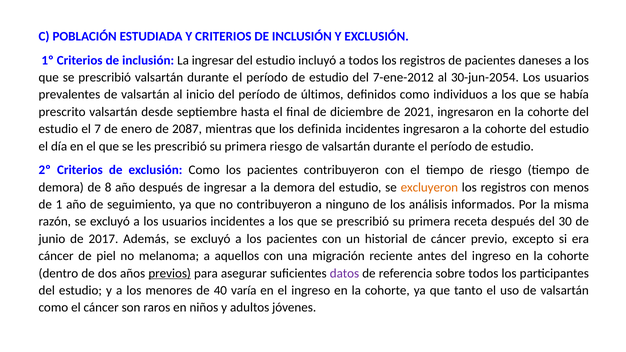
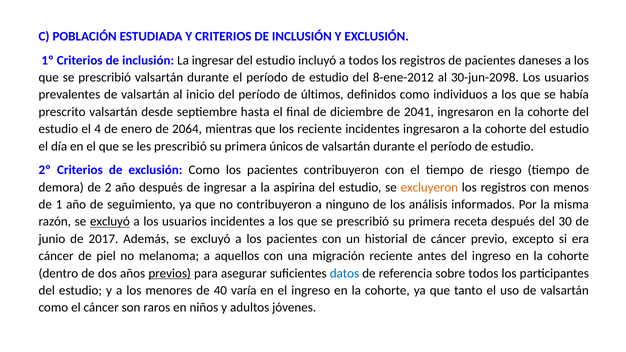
7-ene-2012: 7-ene-2012 -> 8-ene-2012 (403, 78)
30-jun-2054: 30-jun-2054 -> 30-jun-2098 (485, 78)
2021: 2021 -> 2041 (419, 112)
7: 7 -> 4 (98, 129)
2087: 2087 -> 2064 (187, 129)
los definida: definida -> reciente (320, 129)
primera riesgo: riesgo -> únicos (286, 146)
8: 8 -> 2 (108, 187)
la demora: demora -> aspirina (294, 187)
excluyó underline: none -> present (110, 222)
datos colour: purple -> blue (344, 273)
